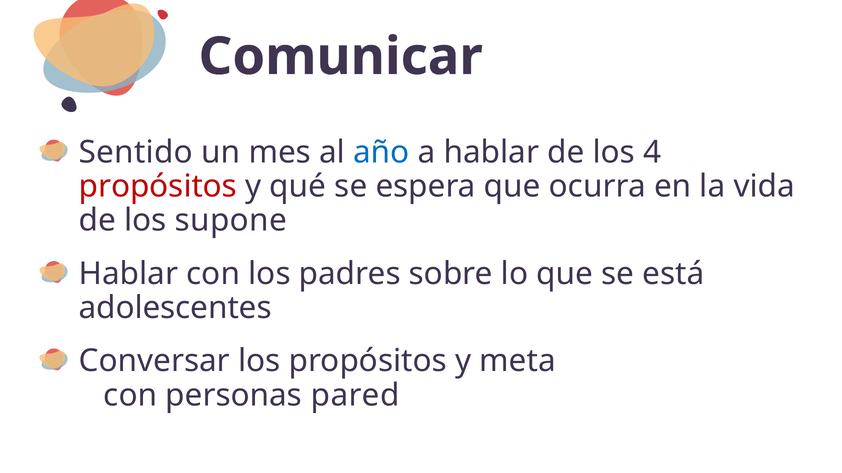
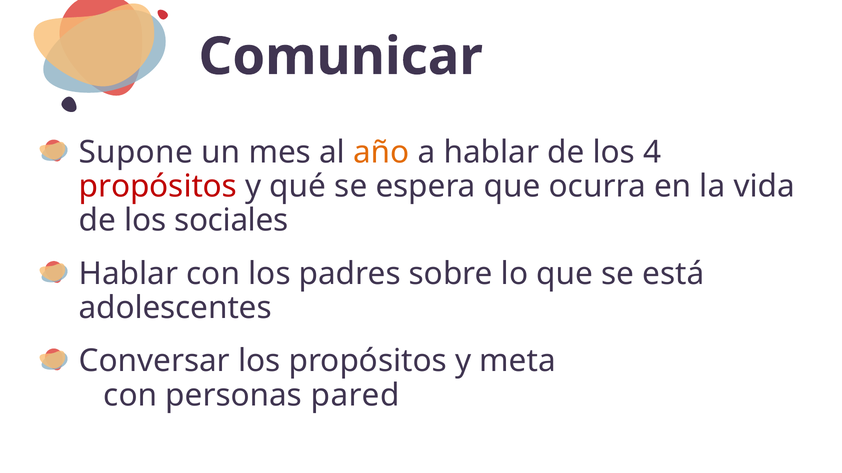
Sentido: Sentido -> Supone (136, 152)
año colour: blue -> orange (381, 152)
supone: supone -> sociales (231, 221)
